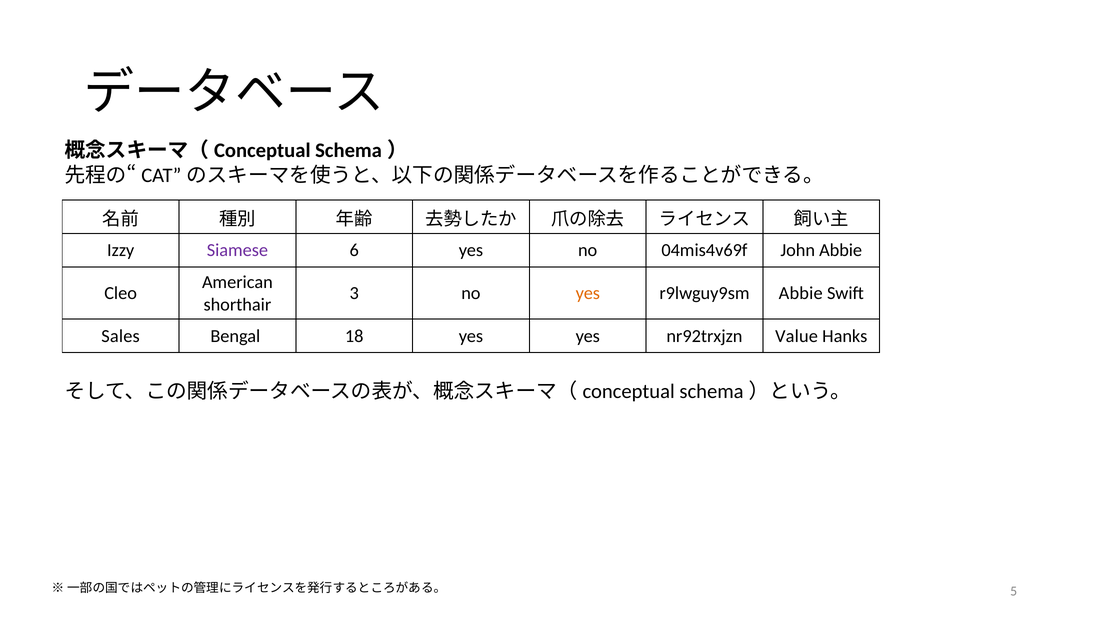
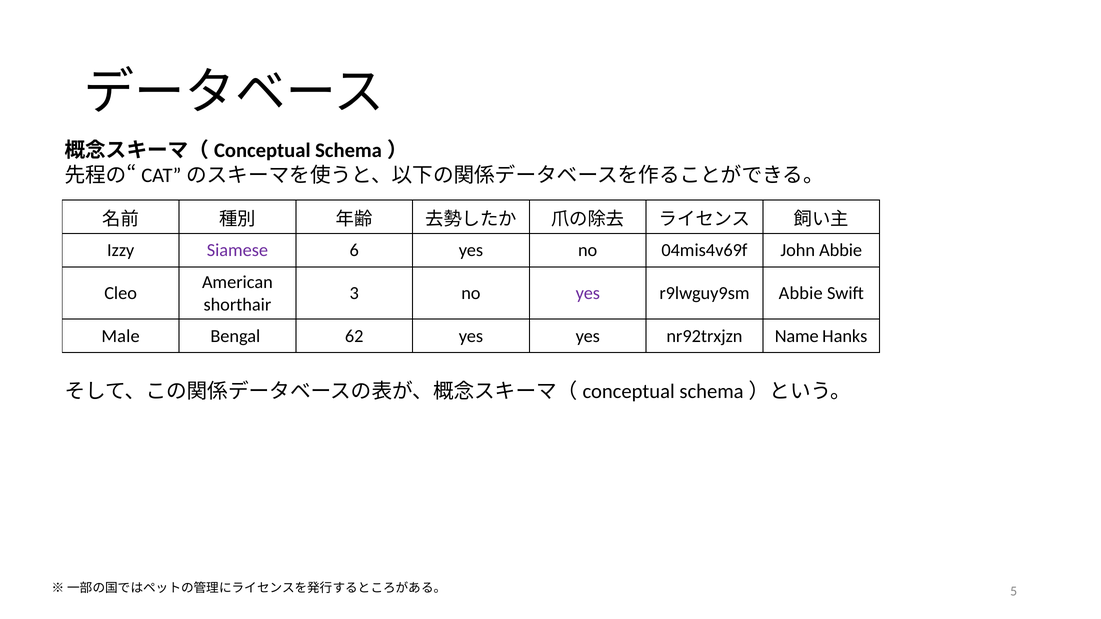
yes colour: orange -> purple (588, 293)
Sales: Sales -> Male (121, 336)
18: 18 -> 62 (354, 336)
Value: Value -> Name (797, 336)
